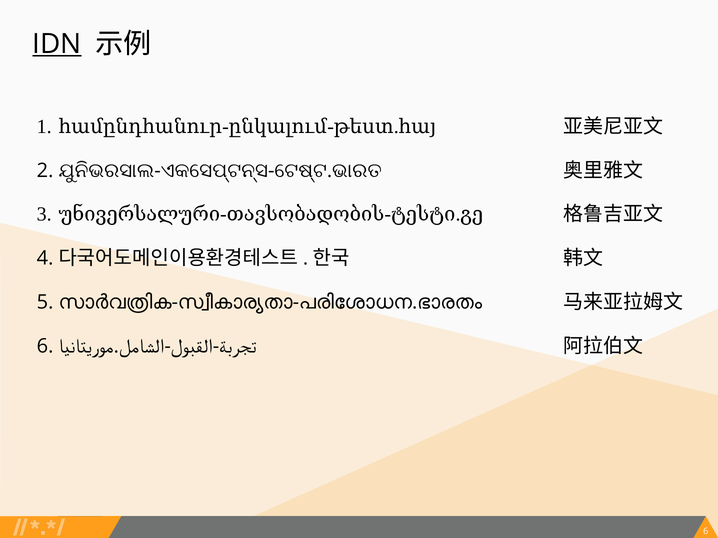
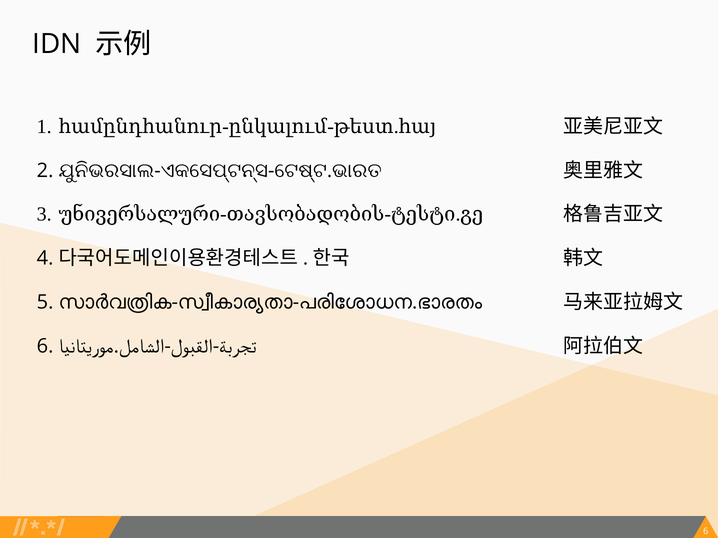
IDN underline: present -> none (57, 44)
